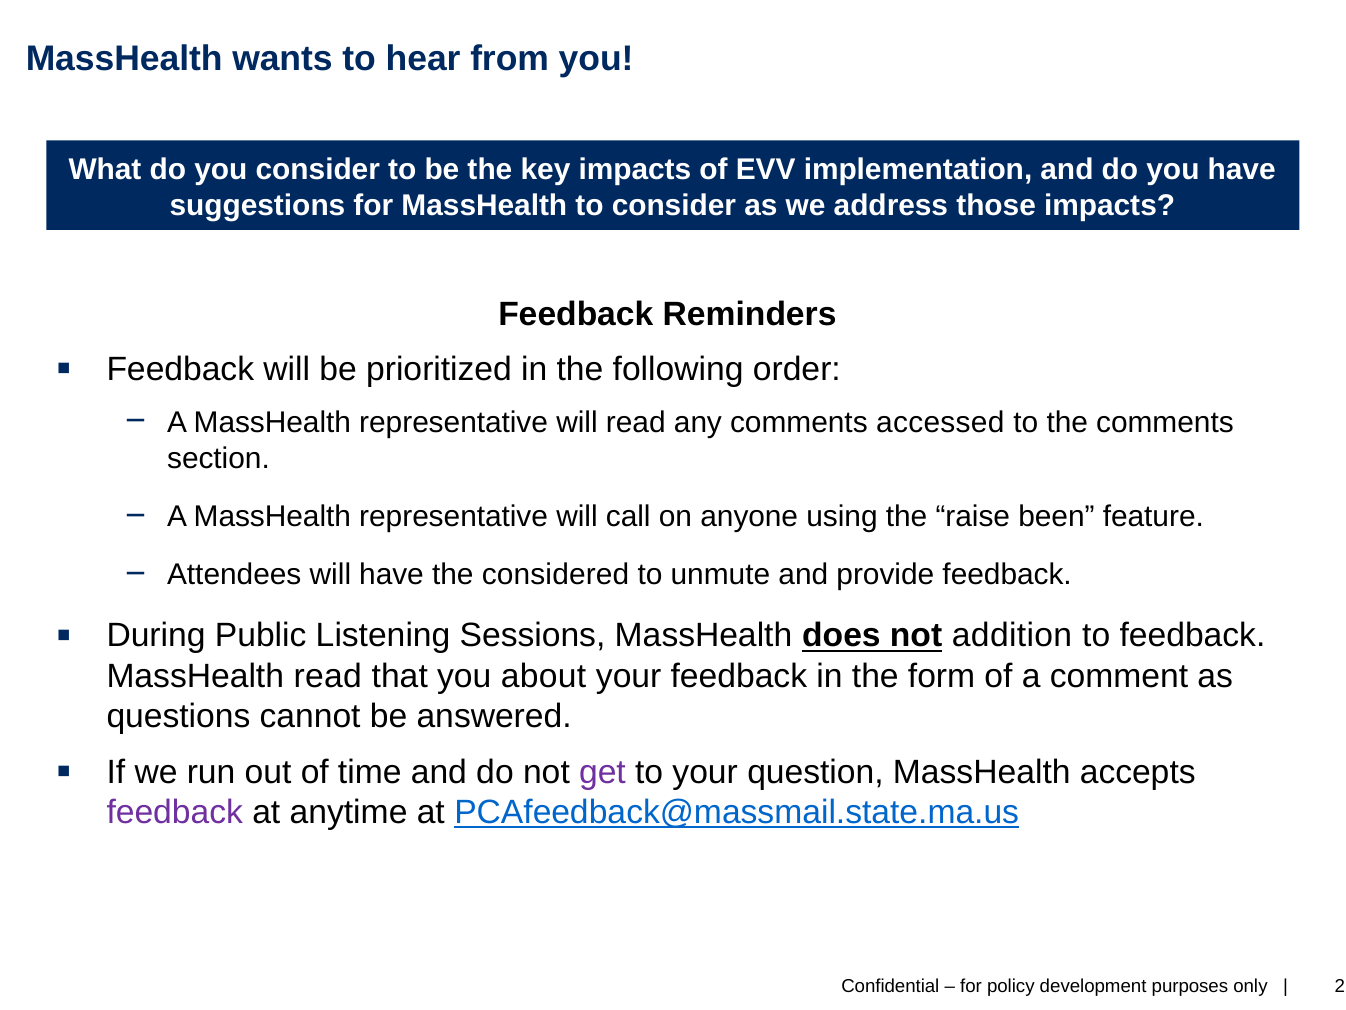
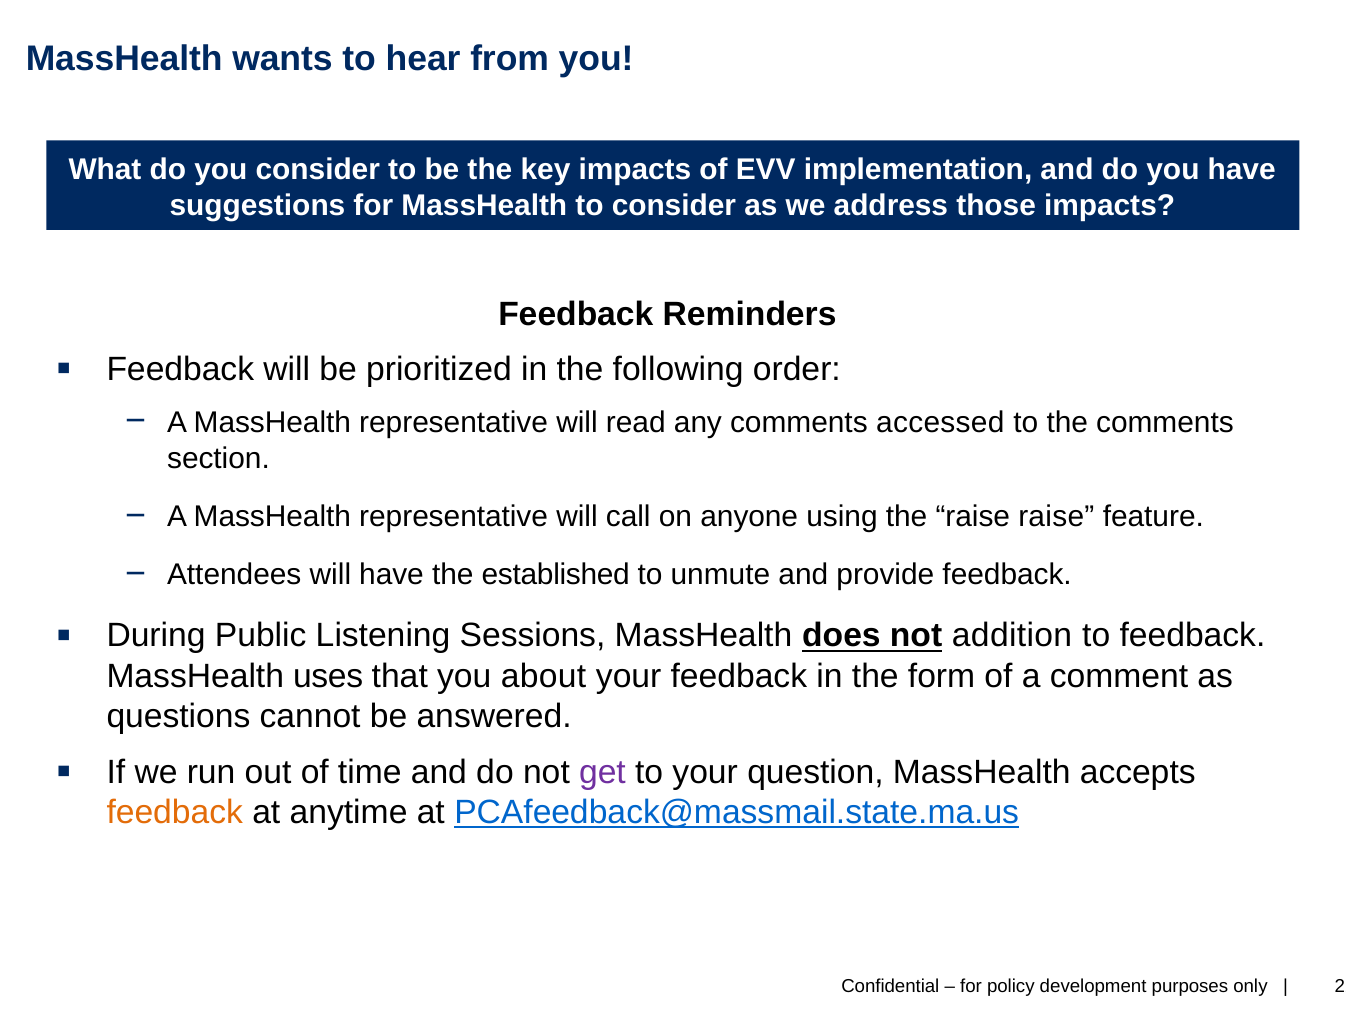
raise been: been -> raise (1056, 516)
considered: considered -> established (556, 575)
MassHealth read: read -> uses (328, 676)
feedback colour: purple -> orange (175, 812)
